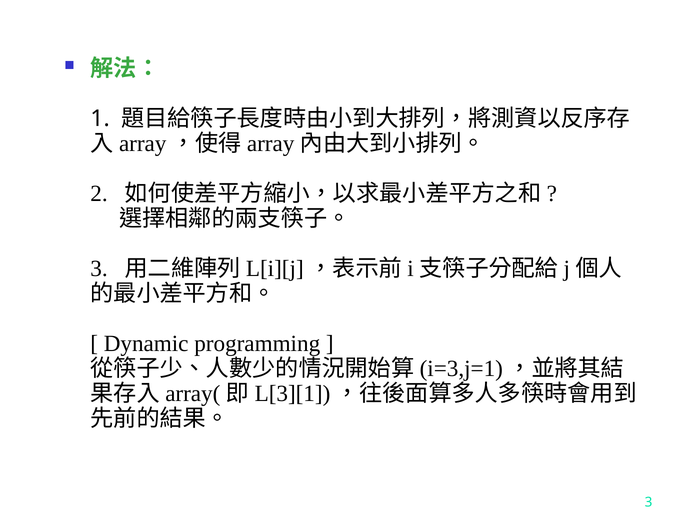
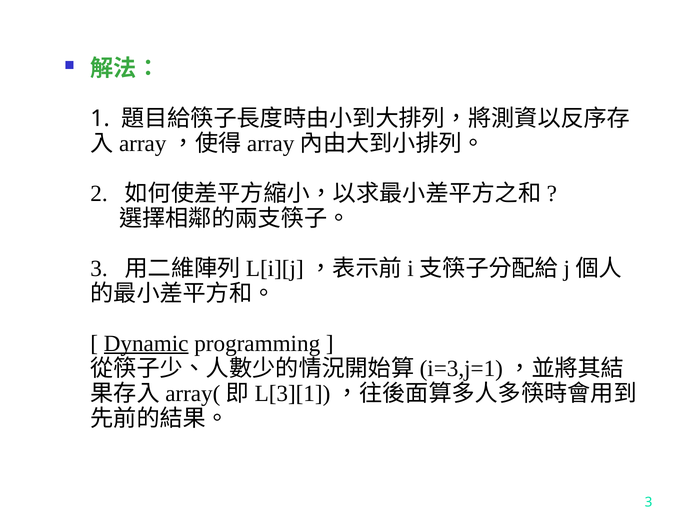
Dynamic underline: none -> present (146, 343)
